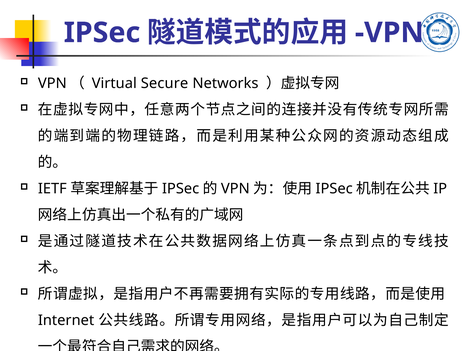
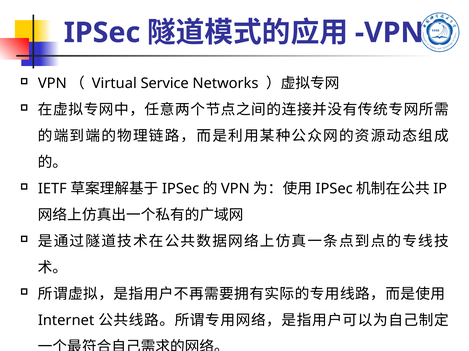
Secure: Secure -> Service (165, 83)
